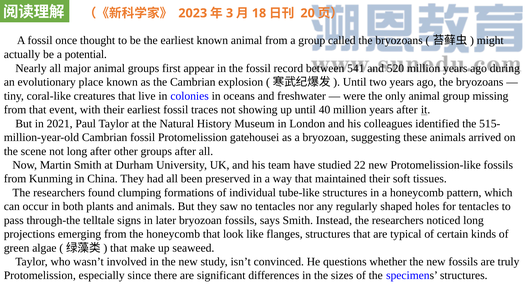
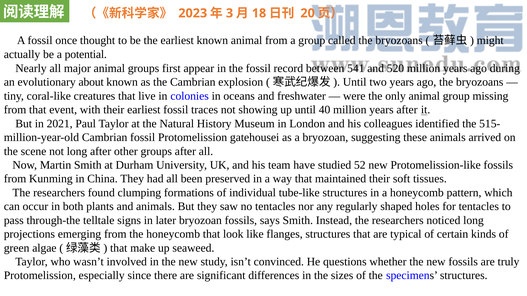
place: place -> about (91, 82)
22: 22 -> 52 (360, 165)
